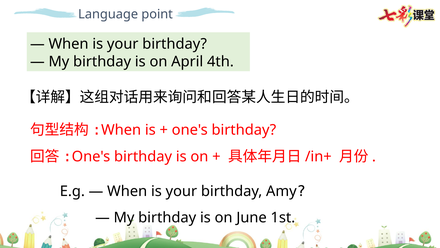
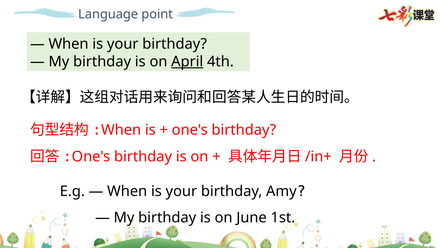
April underline: none -> present (187, 61)
